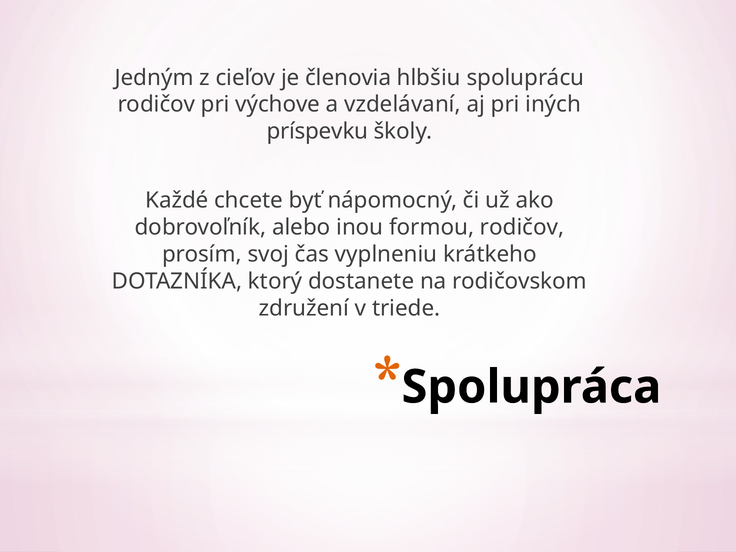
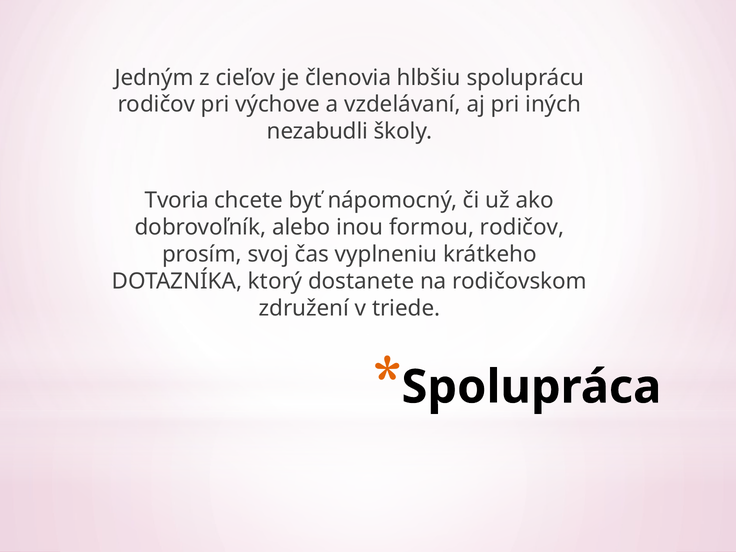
príspevku: príspevku -> nezabudli (317, 131)
Každé: Každé -> Tvoria (177, 201)
